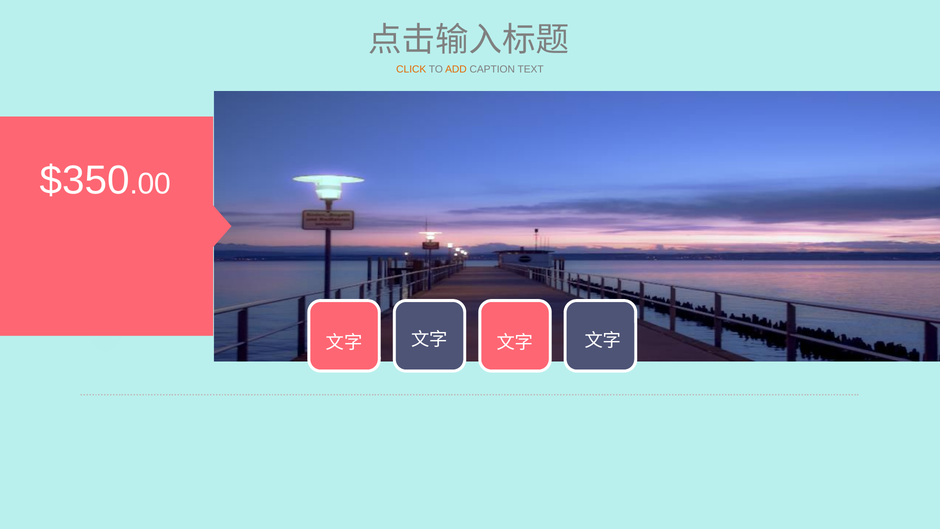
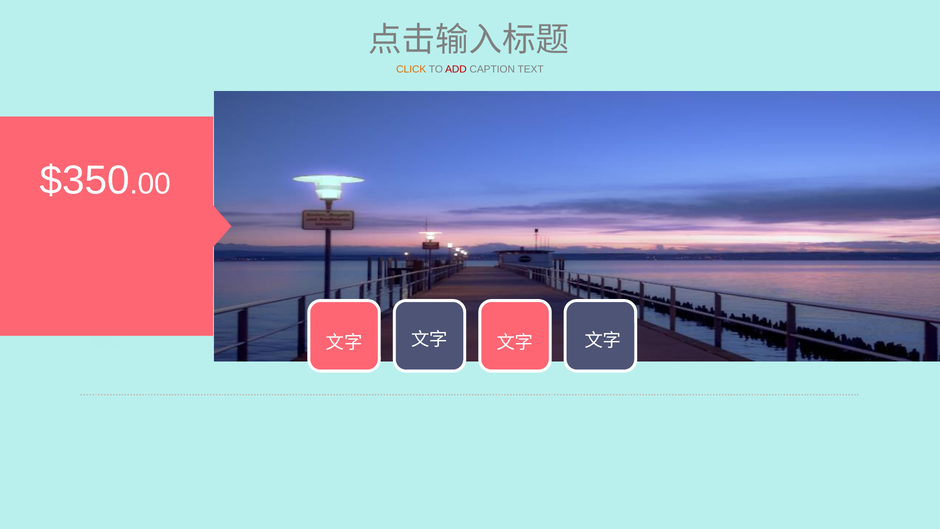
ADD colour: orange -> red (456, 69)
